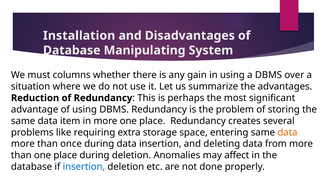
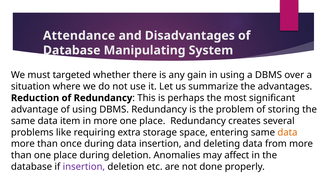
Installation: Installation -> Attendance (79, 36)
columns: columns -> targeted (72, 75)
insertion colour: blue -> purple (84, 167)
